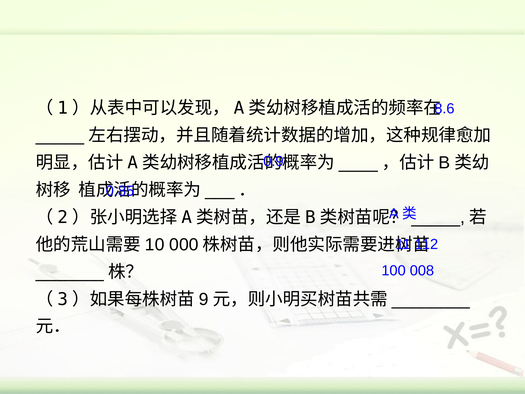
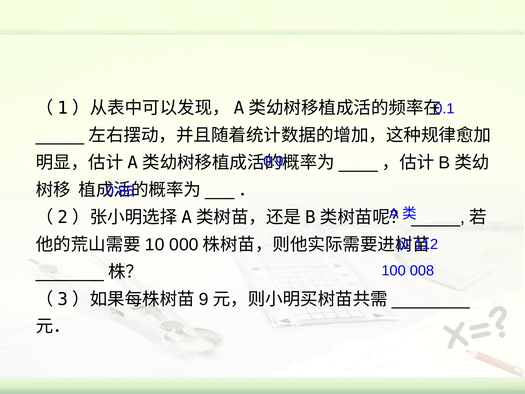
8.6: 8.6 -> 0.1 (444, 109)
